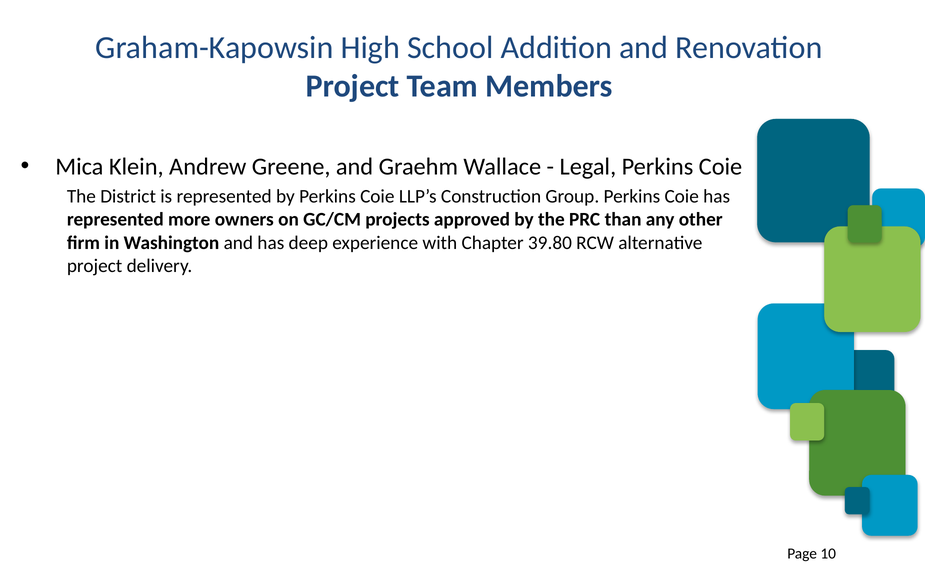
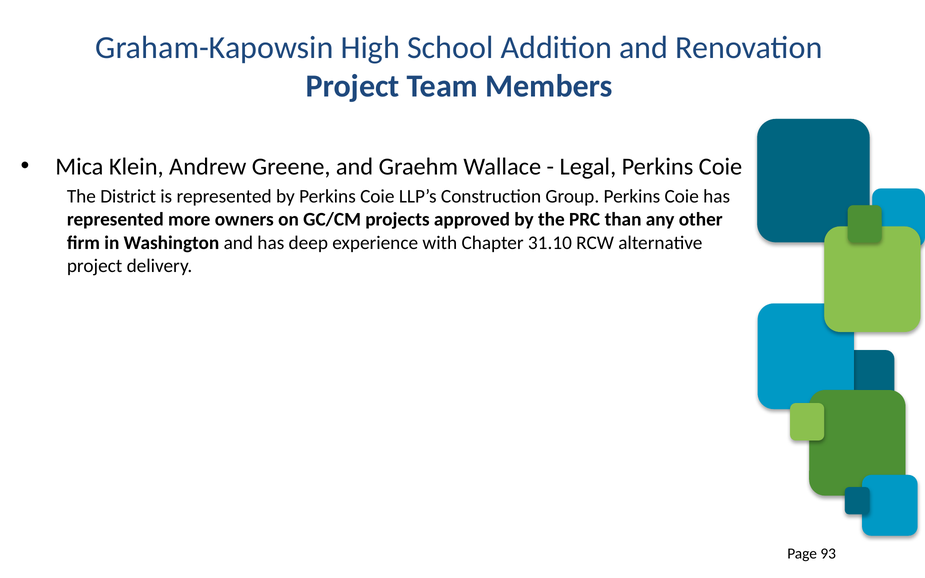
39.80: 39.80 -> 31.10 (550, 243)
10: 10 -> 93 (828, 554)
